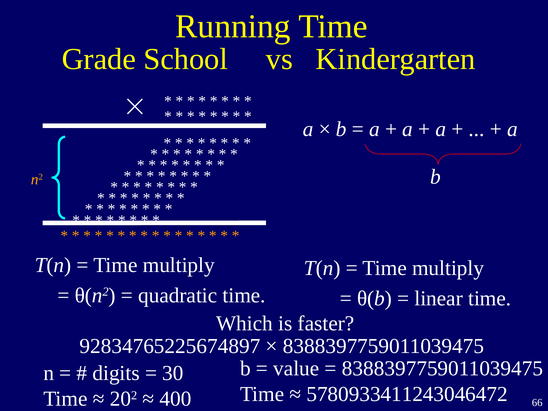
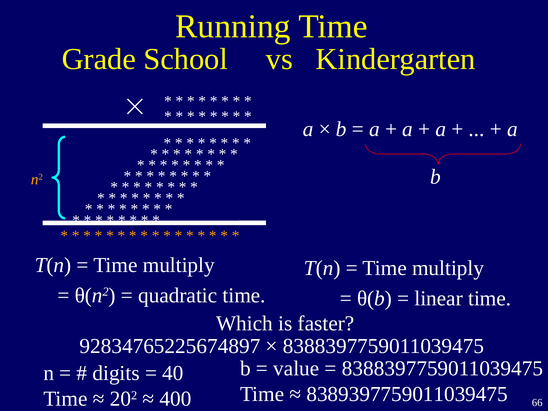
30: 30 -> 40 (173, 373)
5780933411243046472: 5780933411243046472 -> 8389397759011039475 (407, 394)
